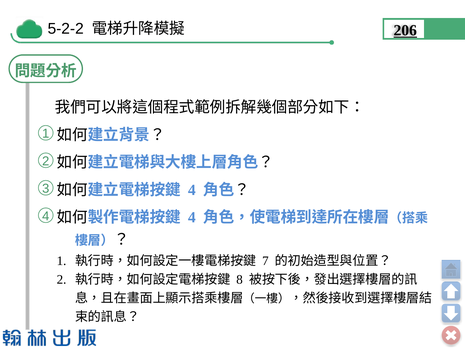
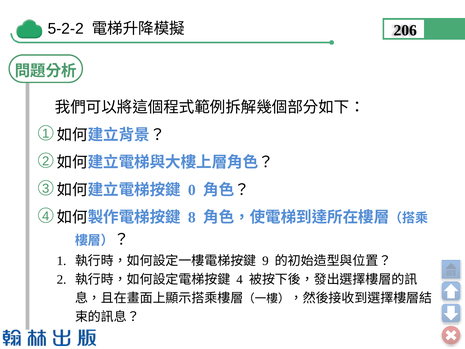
206 underline: present -> none (405, 30)
4: 4 -> 0 (192, 190)
4: 4 -> 8 (192, 217)
7: 7 -> 9 (265, 261)
8: 8 -> 4 (240, 279)
